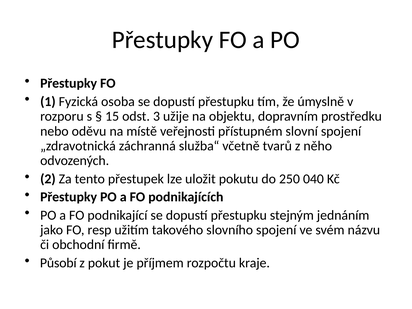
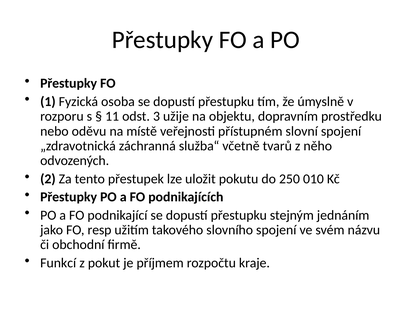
15: 15 -> 11 (112, 116)
040: 040 -> 010 (313, 179)
Působí: Působí -> Funkcí (58, 263)
